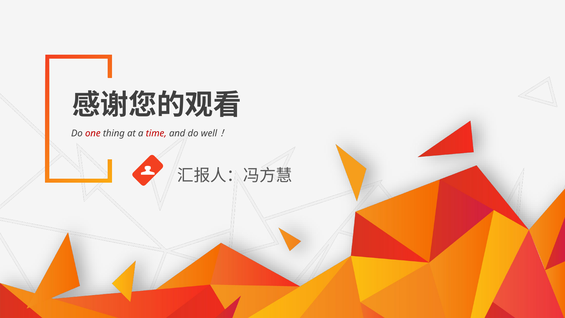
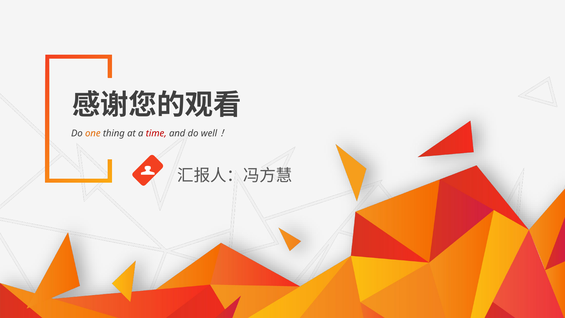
one colour: red -> orange (93, 133)
